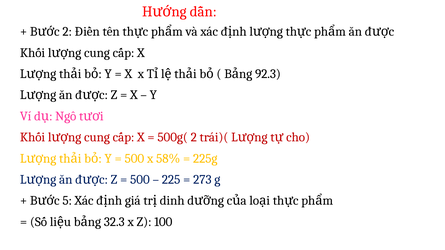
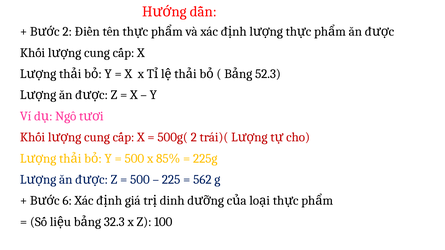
92.3: 92.3 -> 52.3 (268, 74)
58%: 58% -> 85% (168, 159)
273: 273 -> 562 (202, 180)
5: 5 -> 6 (67, 201)
